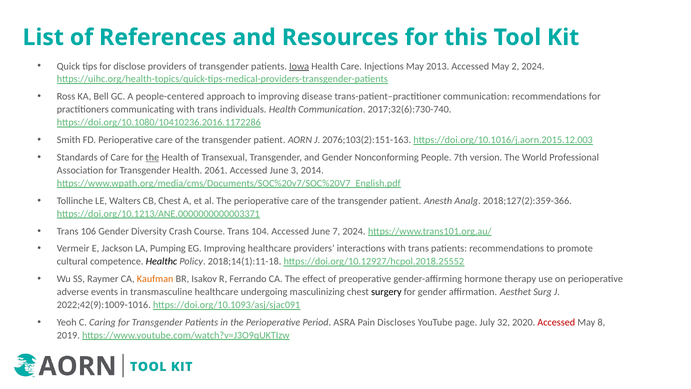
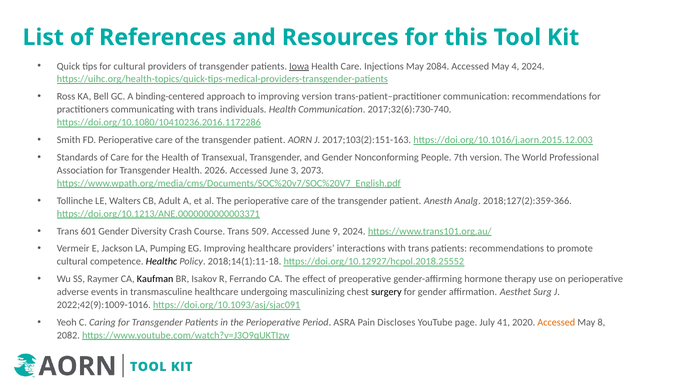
for disclose: disclose -> cultural (129, 66)
2013: 2013 -> 2084 (438, 66)
2: 2 -> 4 (515, 66)
people-centered: people-centered -> binding-centered (170, 97)
improving disease: disease -> version (317, 97)
2076;103(2):151-163: 2076;103(2):151-163 -> 2017;103(2):151-163 (367, 140)
the underline: present -> none (152, 157)
2061: 2061 -> 2026 (216, 170)
2014: 2014 -> 2073 (312, 170)
CB Chest: Chest -> Adult (170, 201)
106: 106 -> 601 (88, 231)
104: 104 -> 509 (260, 231)
7: 7 -> 9 (336, 231)
Kaufman colour: orange -> black (155, 279)
32: 32 -> 41 (504, 322)
Accessed colour: red -> orange (556, 322)
2019: 2019 -> 2082 (68, 335)
